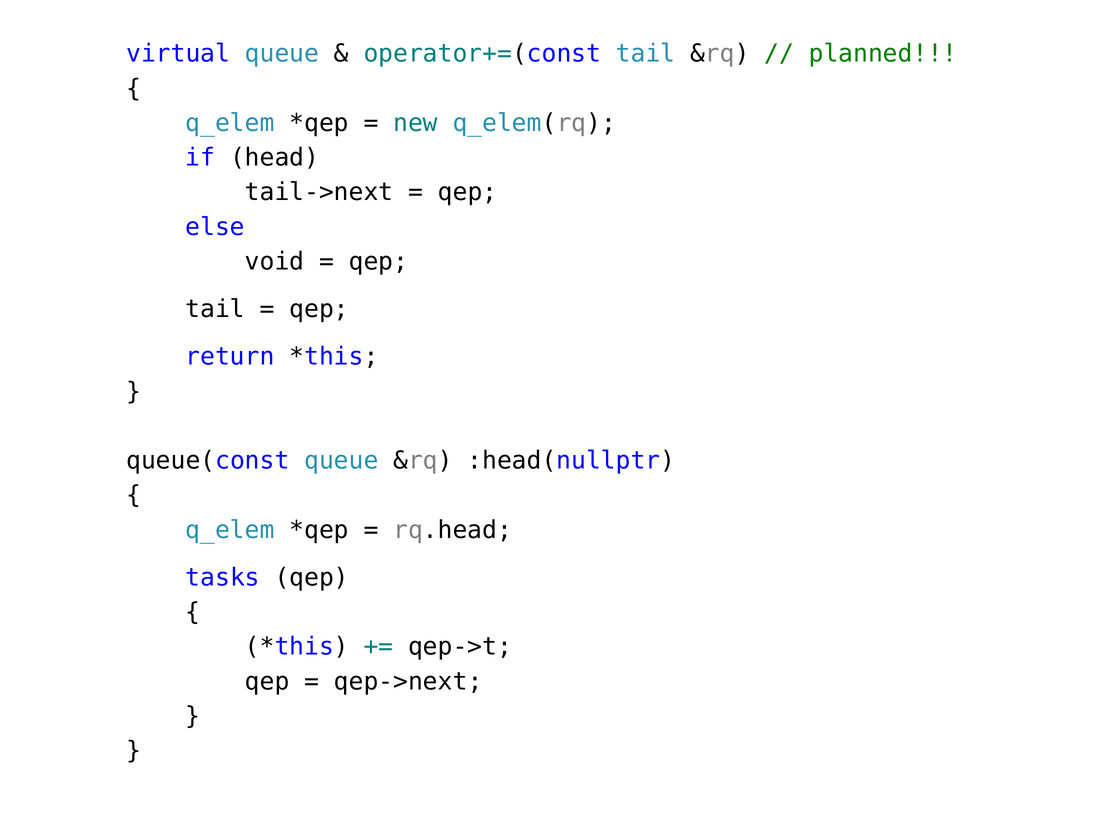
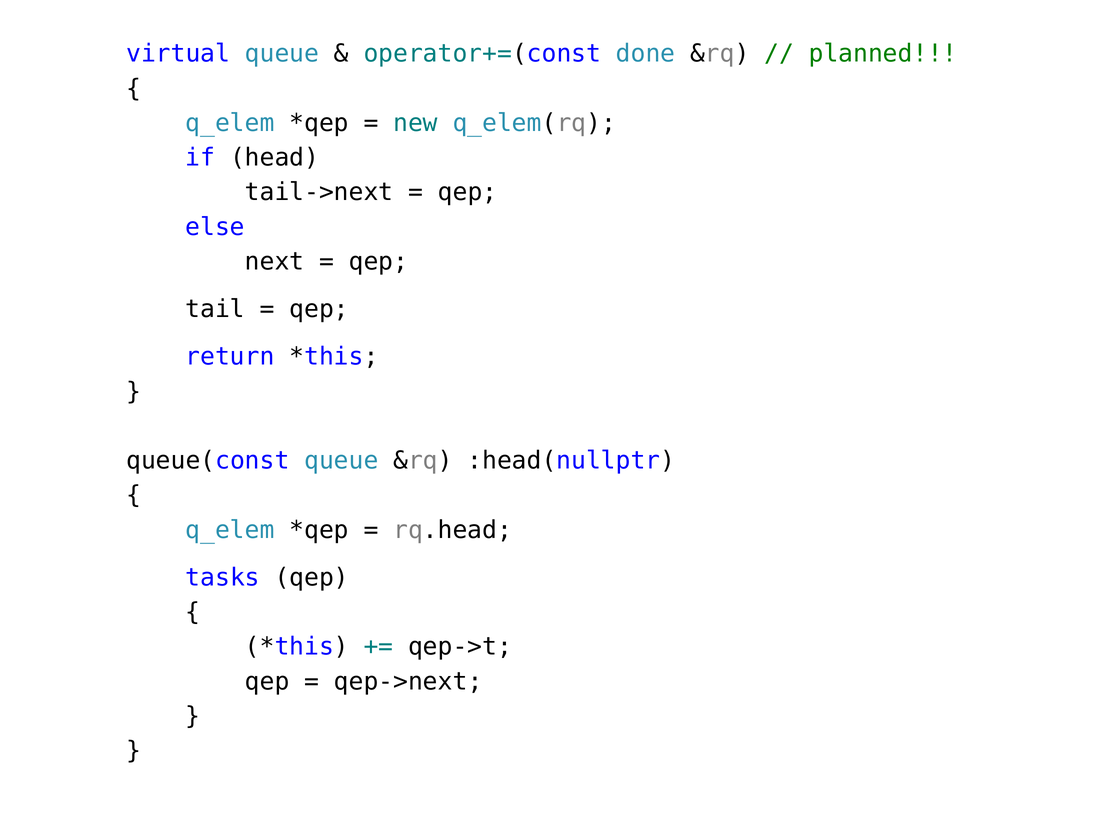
operator+=(const tail: tail -> done (646, 54)
void: void -> next (275, 262)
